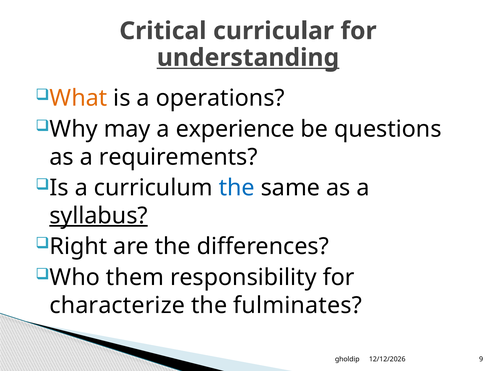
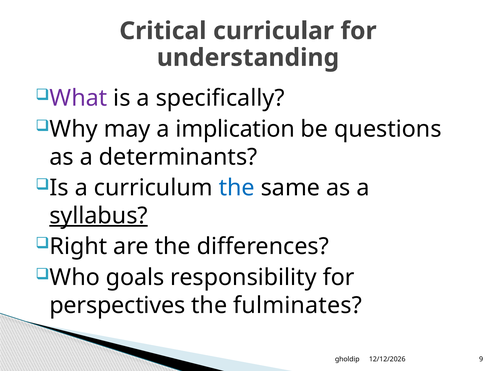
understanding underline: present -> none (248, 58)
What colour: orange -> purple (78, 98)
operations: operations -> specifically (220, 98)
experience: experience -> implication (235, 129)
requirements: requirements -> determinants (178, 157)
them: them -> goals (135, 278)
characterize: characterize -> perspectives (117, 306)
